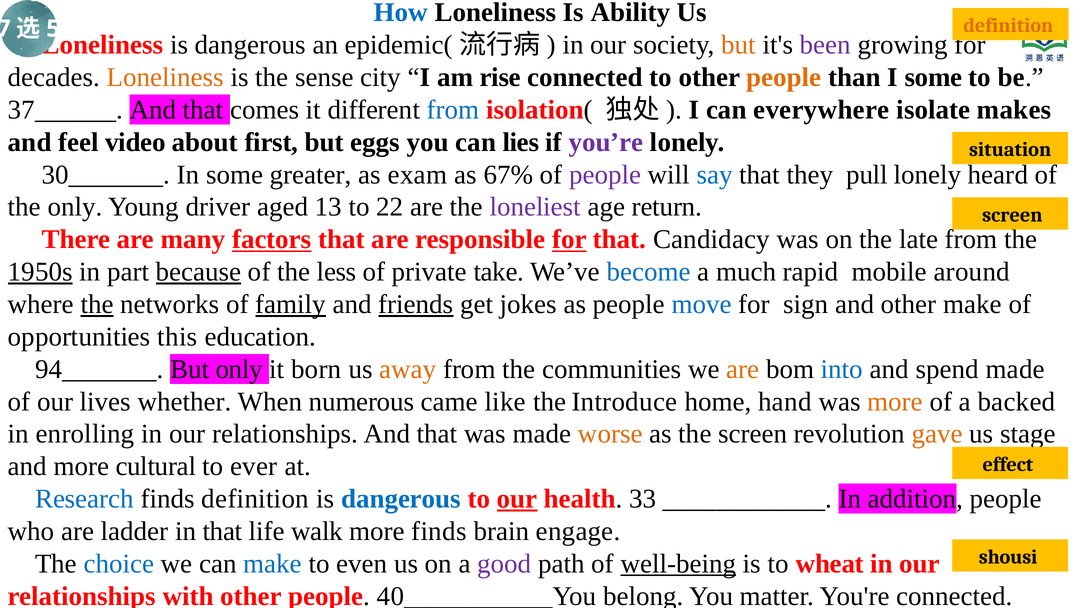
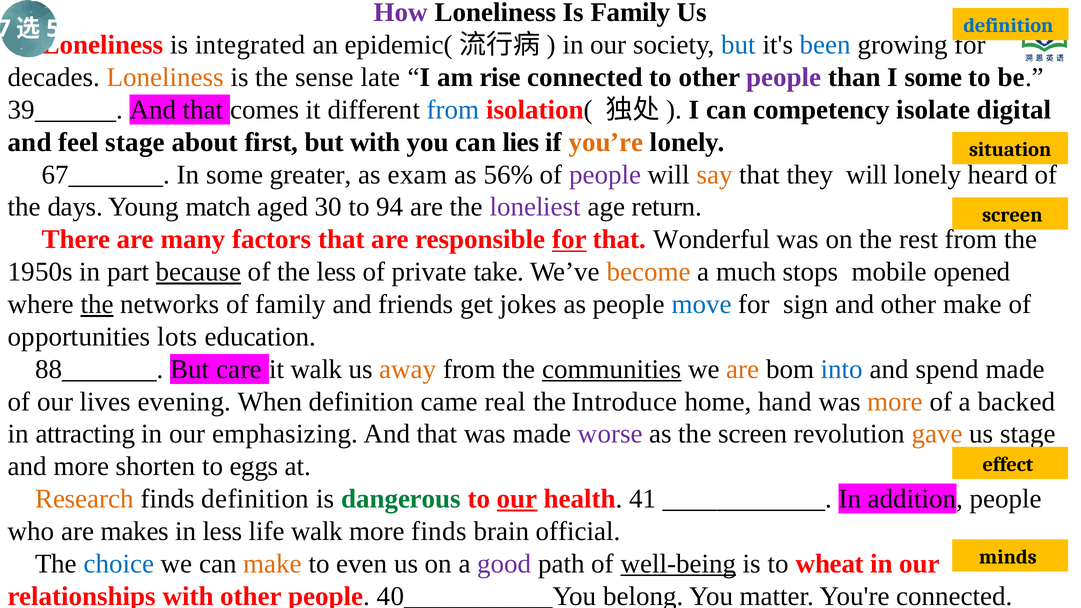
How colour: blue -> purple (401, 12)
Is Ability: Ability -> Family (630, 12)
definition colour: orange -> blue (1008, 25)
dangerous: dangerous -> integrated (250, 45)
but colour: orange -> blue (739, 45)
been colour: purple -> blue (825, 45)
city: city -> late (380, 77)
people colour: orange -> purple (784, 77)
37______: 37______ -> 39______ (65, 110)
everywhere: everywhere -> competency (821, 110)
makes: makes -> digital (1014, 110)
feel video: video -> stage (135, 142)
but eggs: eggs -> with (375, 142)
you’re colour: purple -> orange (606, 142)
30_______: 30_______ -> 67_______ (106, 175)
67%: 67% -> 56% (508, 175)
say colour: blue -> orange (715, 175)
they pull: pull -> will (867, 175)
the only: only -> days (75, 207)
driver: driver -> match (218, 207)
13: 13 -> 30 (328, 207)
22: 22 -> 94 (390, 207)
factors underline: present -> none (272, 240)
Candidacy: Candidacy -> Wonderful (712, 240)
late: late -> rest (919, 240)
1950s underline: present -> none (40, 272)
become colour: blue -> orange (649, 272)
rapid: rapid -> stops (811, 272)
around: around -> opened (972, 272)
family underline: present -> none (291, 304)
friends underline: present -> none (416, 304)
this: this -> lots (177, 337)
94_______: 94_______ -> 88_______ (99, 369)
But only: only -> care (239, 369)
it born: born -> walk (316, 369)
communities underline: none -> present (612, 369)
whether: whether -> evening (184, 402)
When numerous: numerous -> definition (361, 402)
like: like -> real (505, 402)
enrolling: enrolling -> attracting (85, 434)
relationships: relationships -> emphasizing (285, 434)
worse colour: orange -> purple (610, 434)
cultural: cultural -> shorten (156, 467)
ever: ever -> eggs (254, 467)
Research colour: blue -> orange (84, 499)
dangerous colour: blue -> green (401, 499)
33: 33 -> 41 (643, 499)
ladder: ladder -> makes (135, 531)
in that: that -> less (223, 531)
engage: engage -> official (578, 531)
shousi: shousi -> minds (1008, 557)
make colour: blue -> orange (273, 564)
